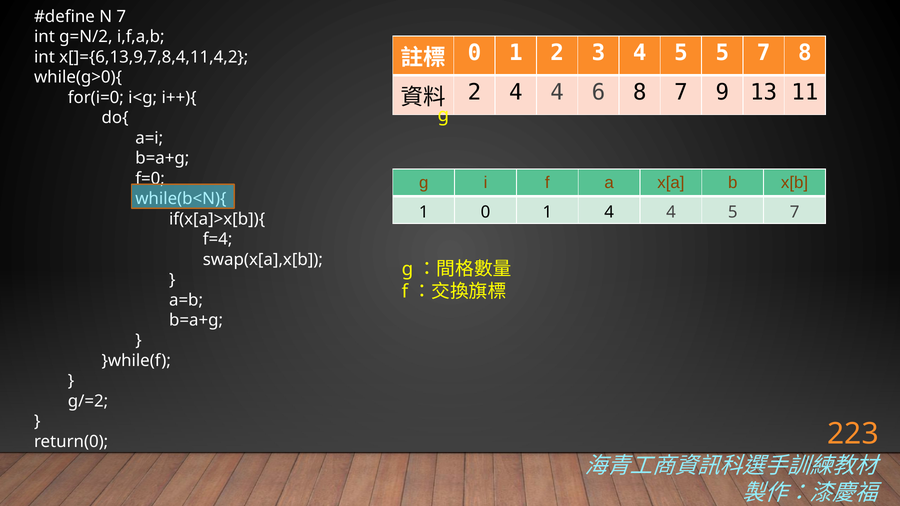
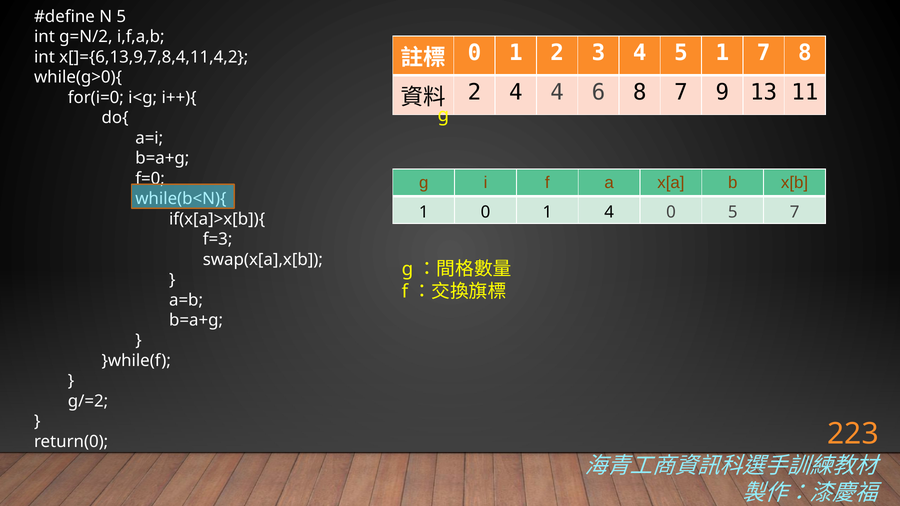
N 7: 7 -> 5 (121, 17)
5 5: 5 -> 1 (722, 53)
1 4 4: 4 -> 0 (671, 212)
f=4: f=4 -> f=3 (218, 239)
